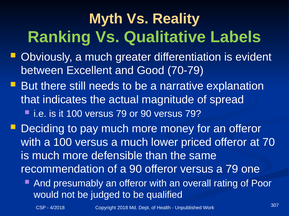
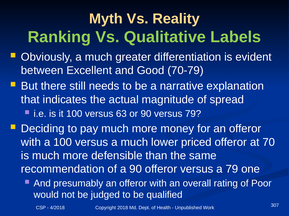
100 versus 79: 79 -> 63 (121, 114)
